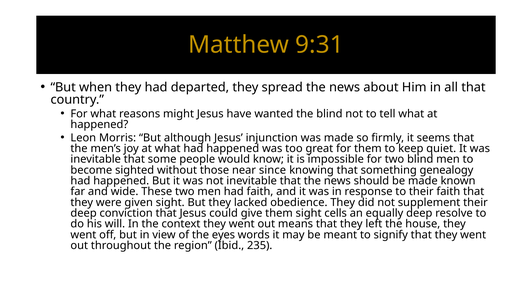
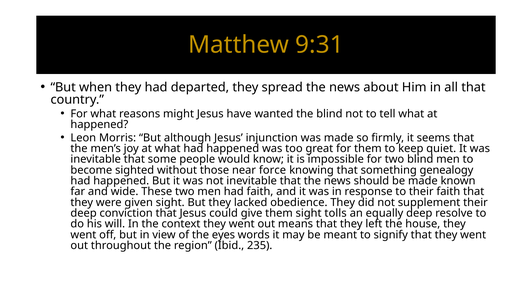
since: since -> force (273, 170)
cells: cells -> tolls (336, 213)
